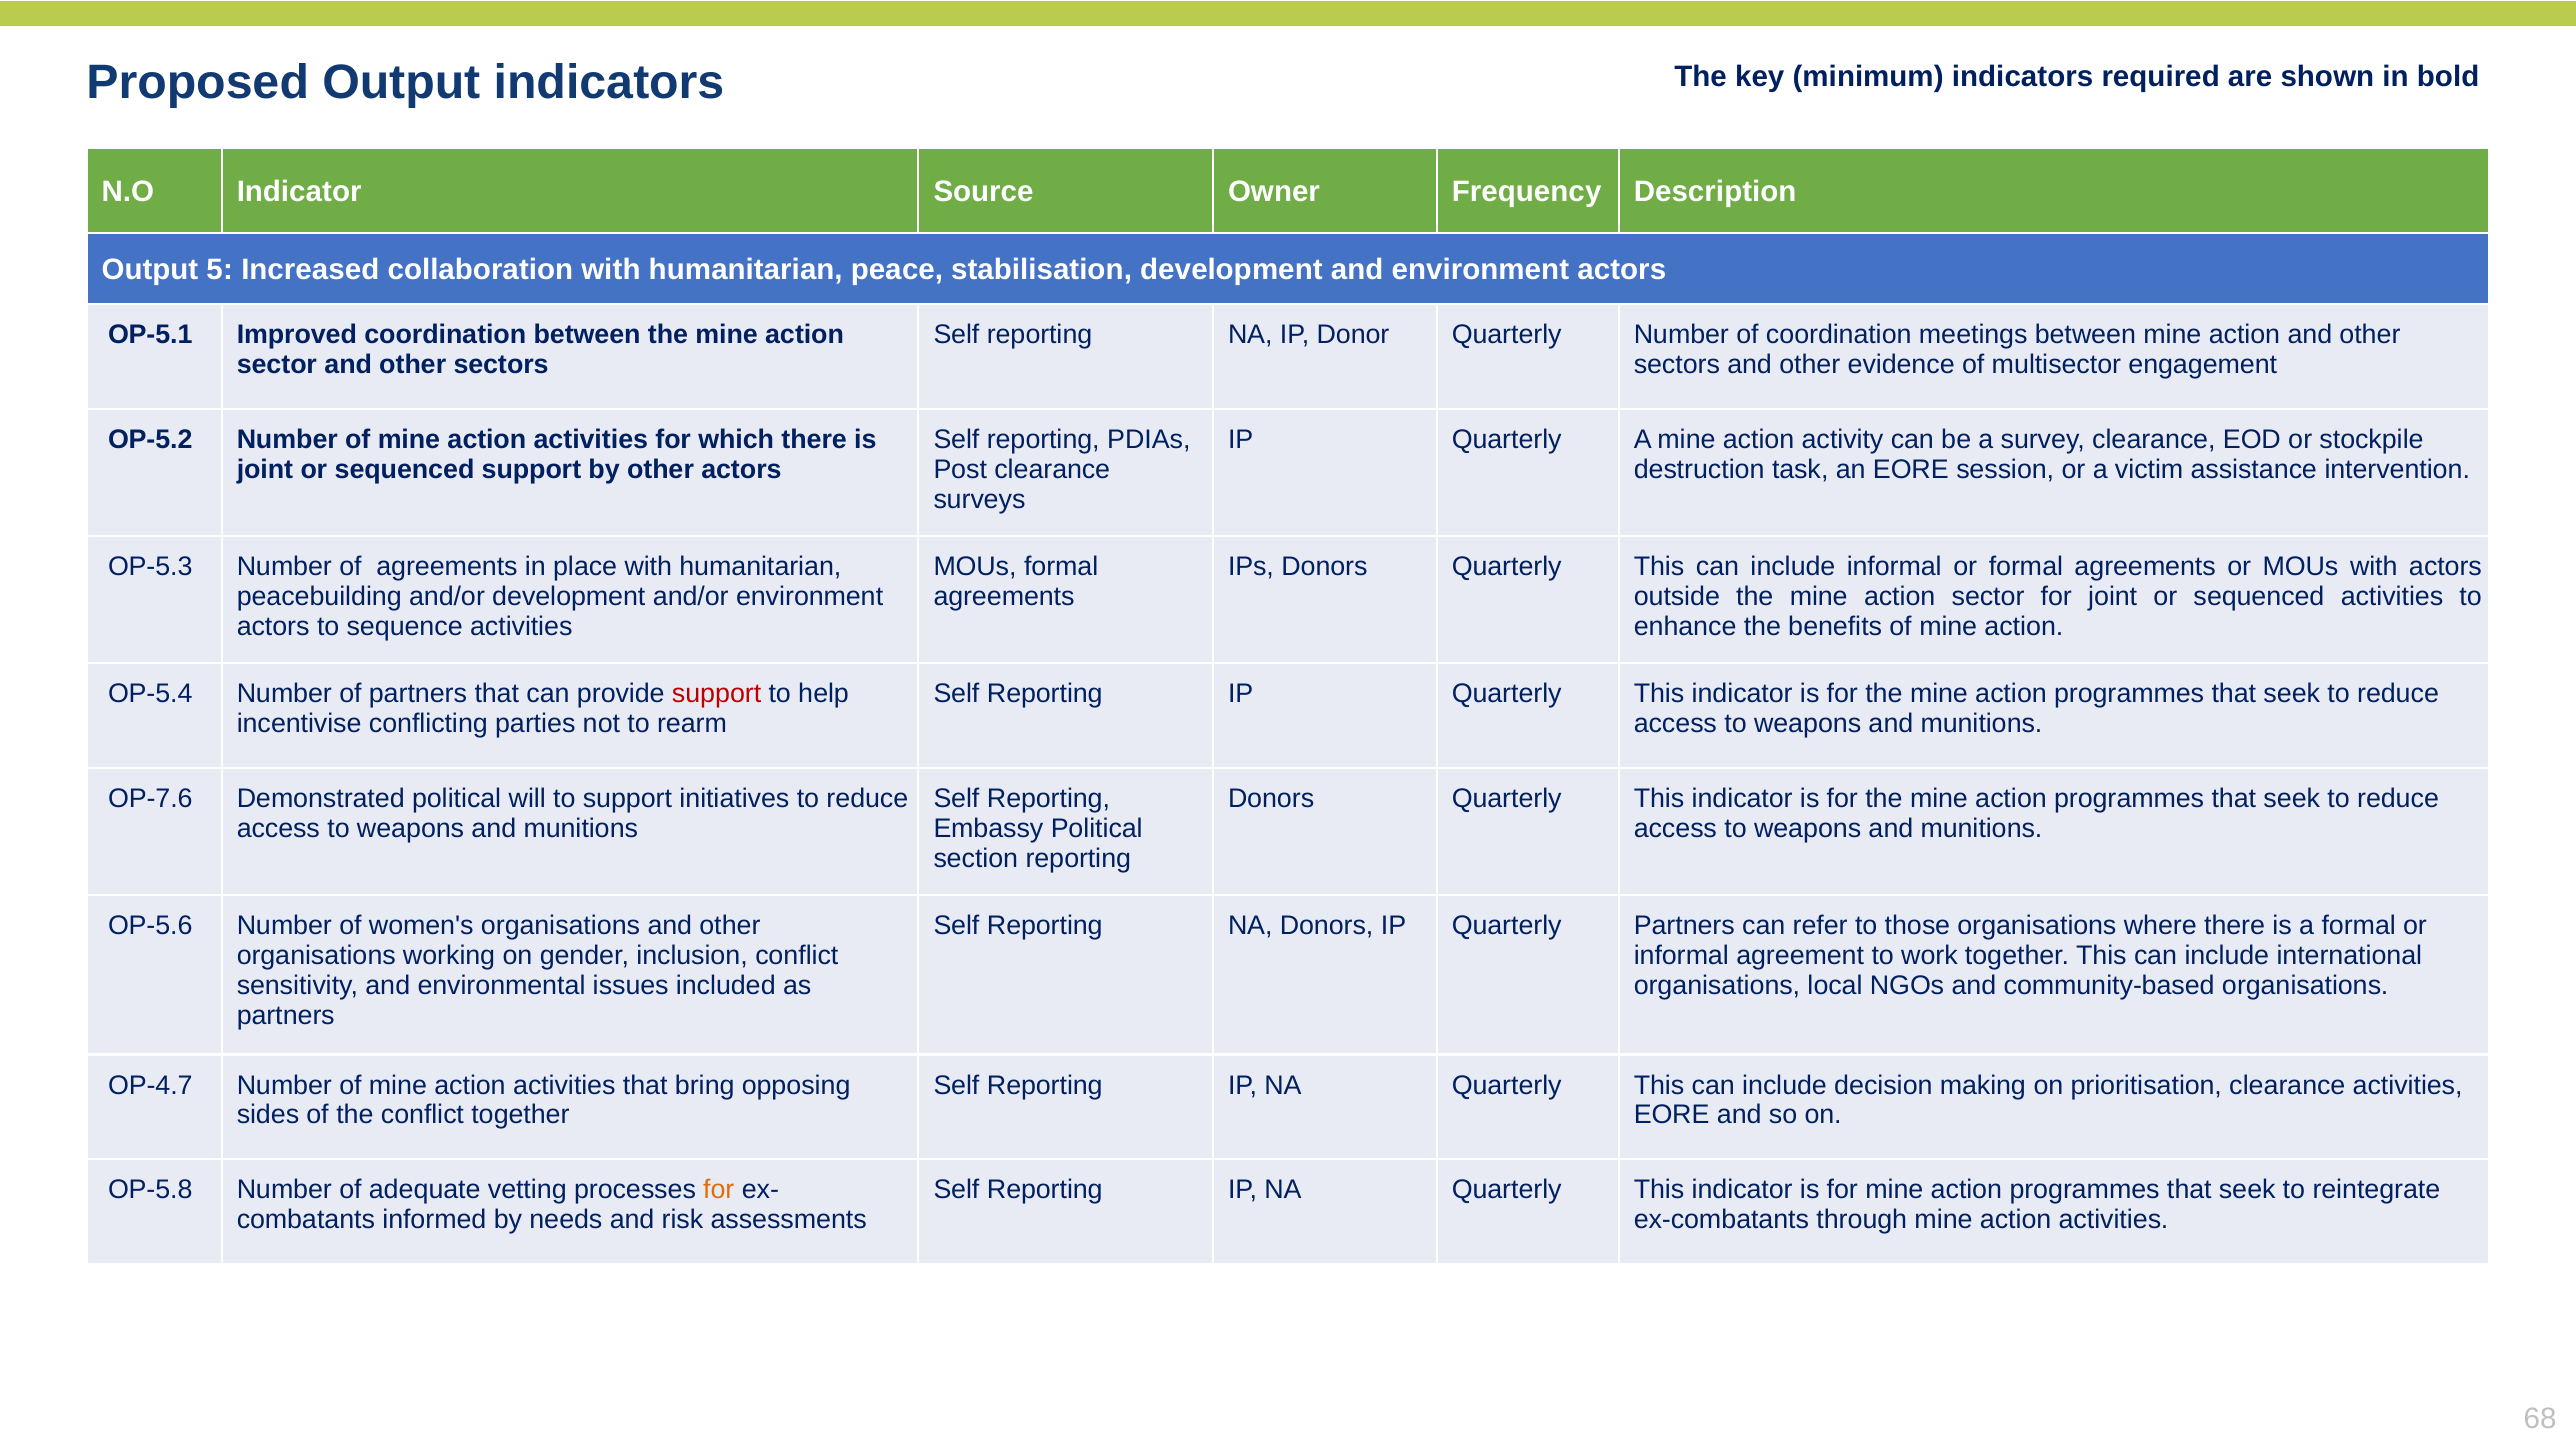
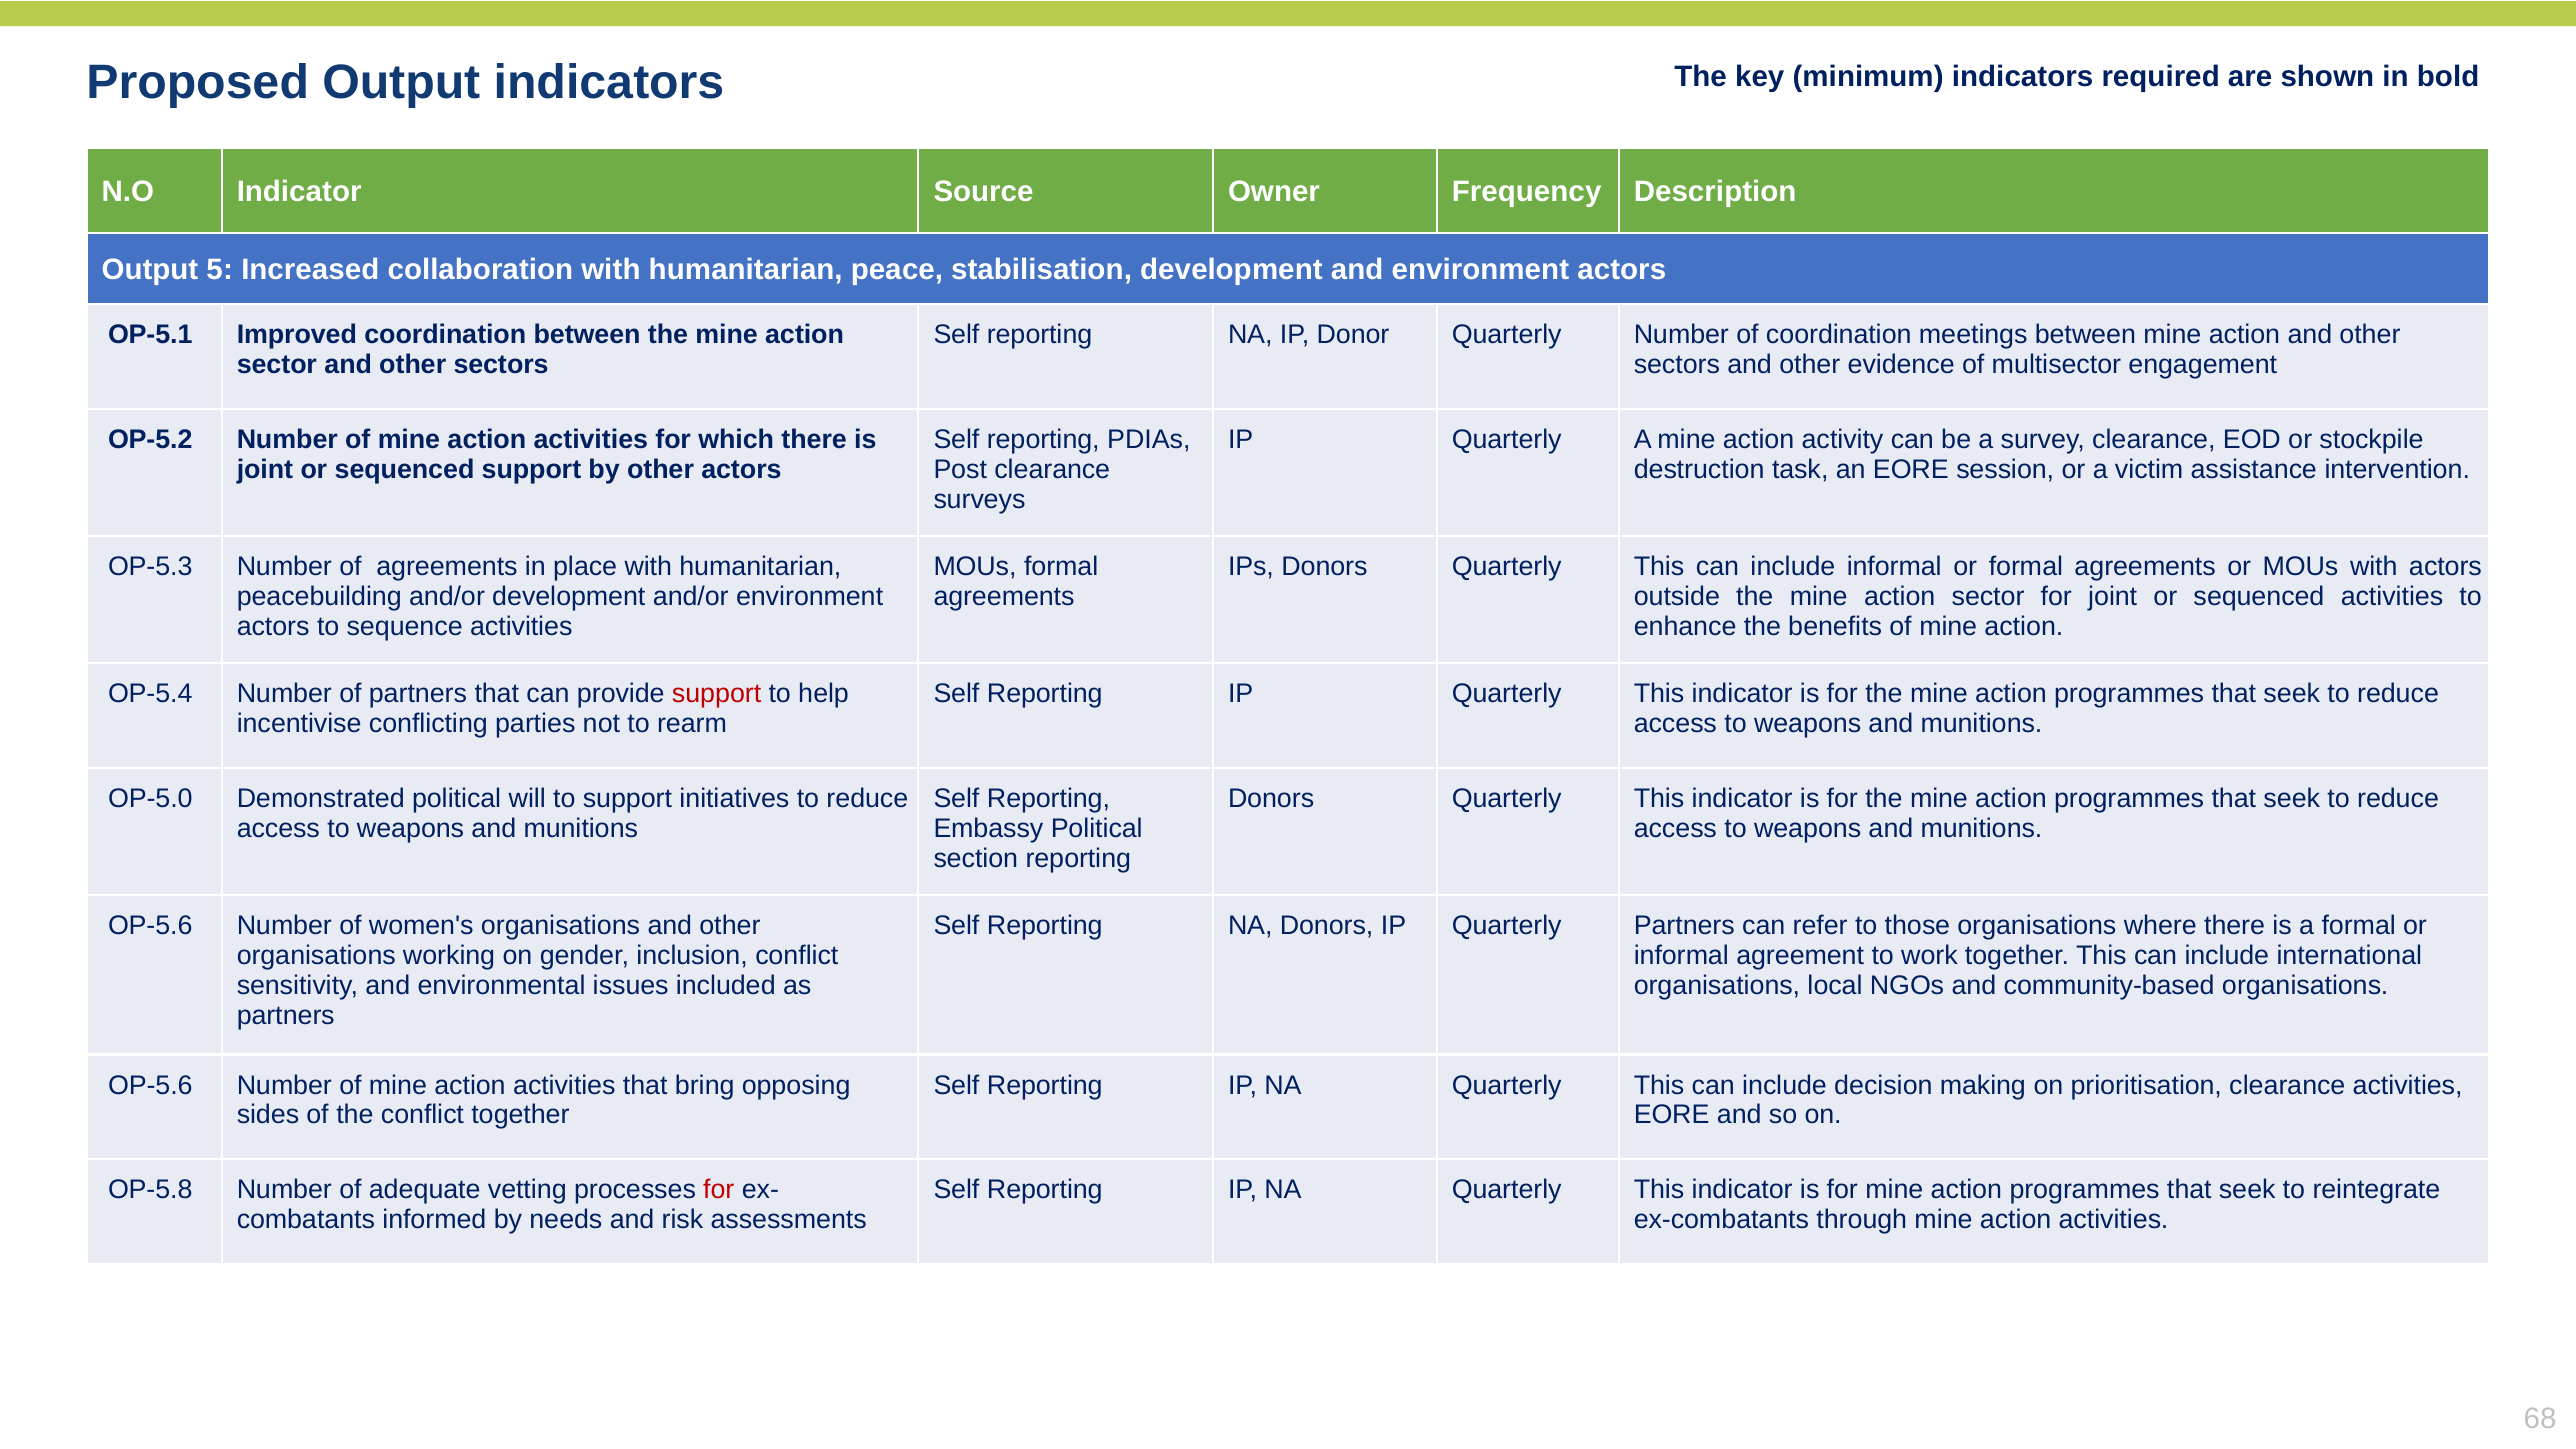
OP-7.6: OP-7.6 -> OP-5.0 (150, 798)
OP-4.7: OP-4.7 -> OP-5.6 (150, 1085)
for colour: orange -> red (719, 1190)
